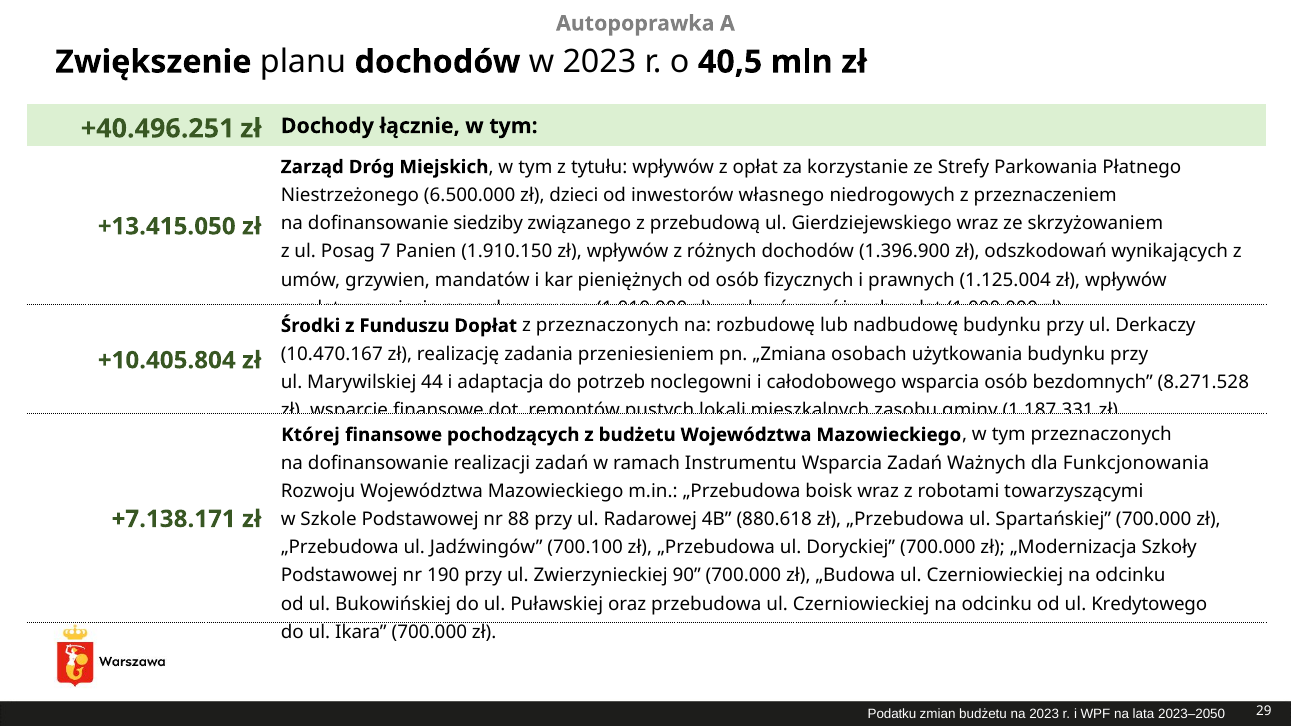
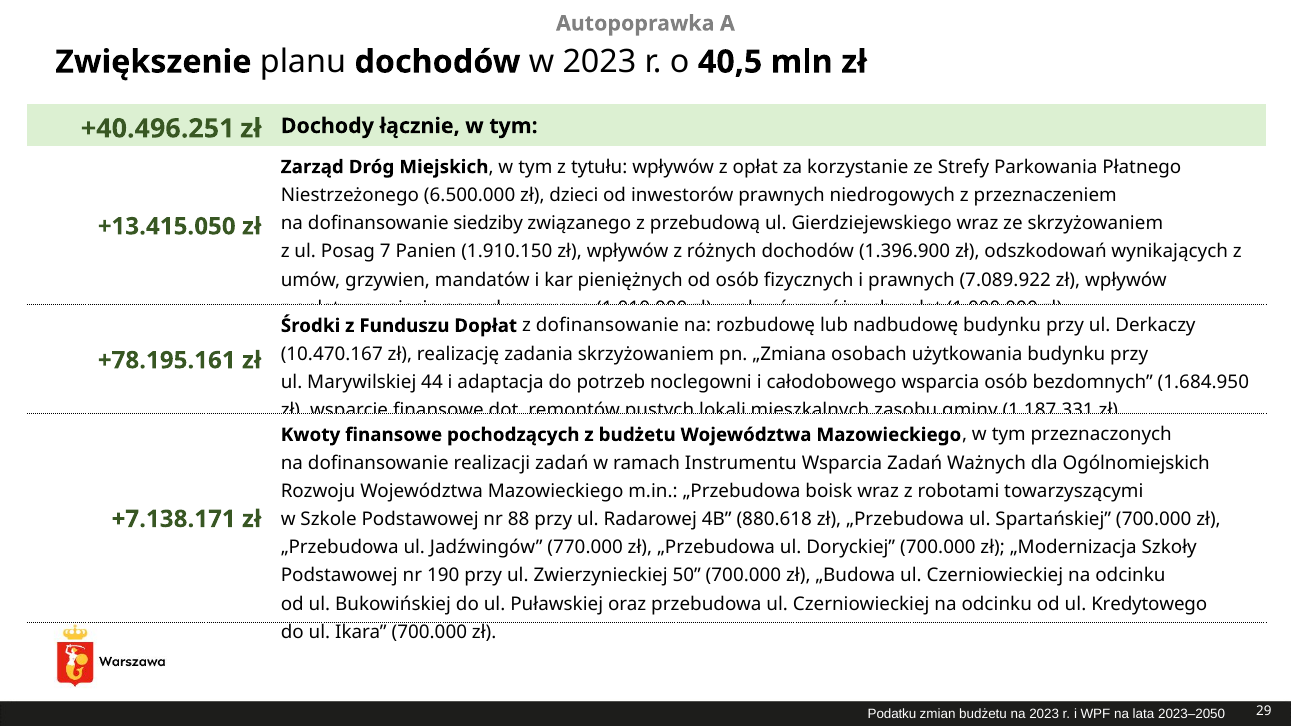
inwestorów własnego: własnego -> prawnych (782, 195)
1.125.004: 1.125.004 -> 7.089.922 (1005, 280)
z przeznaczonych: przeznaczonych -> dofinansowanie (607, 326)
zadania przeniesieniem: przeniesieniem -> skrzyżowaniem (646, 354)
+10.405.804: +10.405.804 -> +78.195.161 (167, 360)
8.271.528: 8.271.528 -> 1.684.950 (1203, 382)
Której: Której -> Kwoty (311, 435)
Funkcjonowania: Funkcjonowania -> Ogólnomiejskich (1136, 463)
700.100: 700.100 -> 770.000 (585, 548)
90: 90 -> 50 (687, 576)
